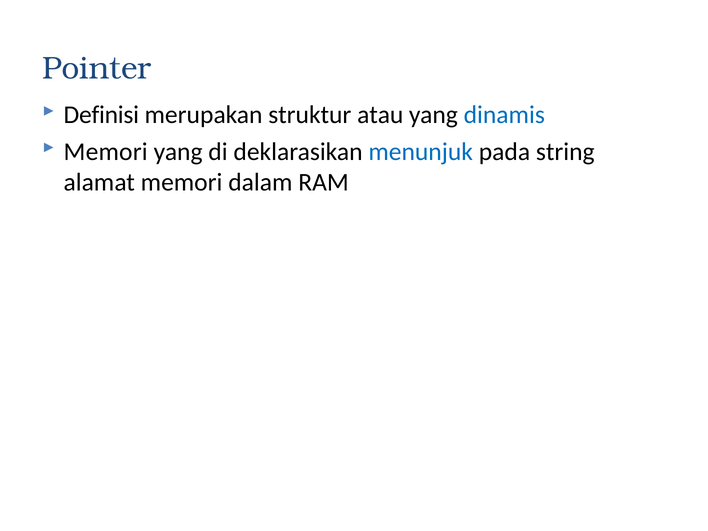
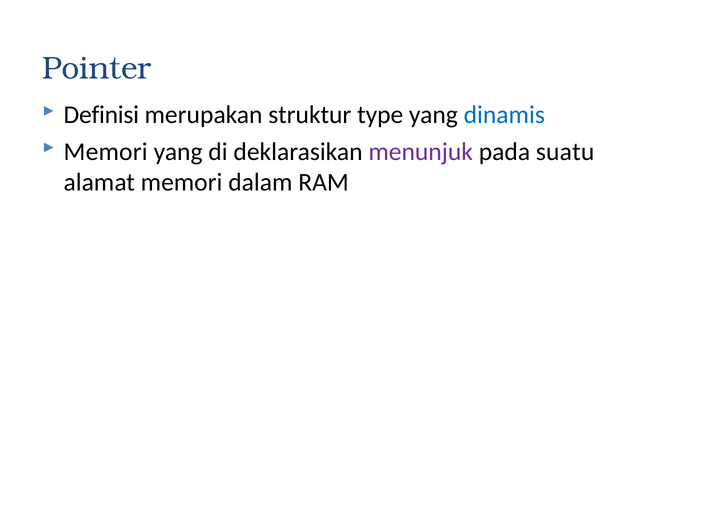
atau: atau -> type (380, 115)
menunjuk colour: blue -> purple (421, 152)
string: string -> suatu (565, 152)
